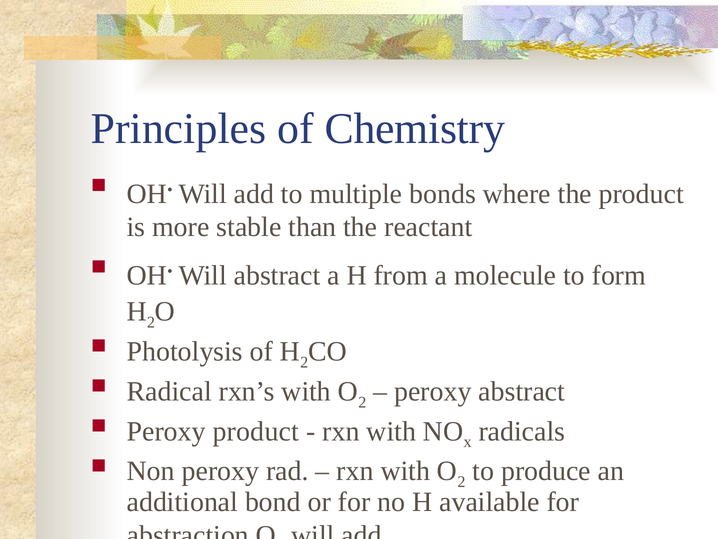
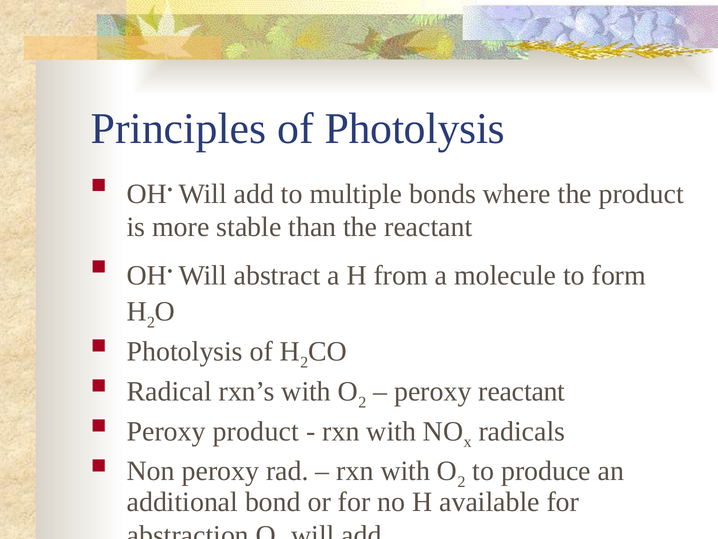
of Chemistry: Chemistry -> Photolysis (415, 129)
peroxy abstract: abstract -> reactant (522, 391)
